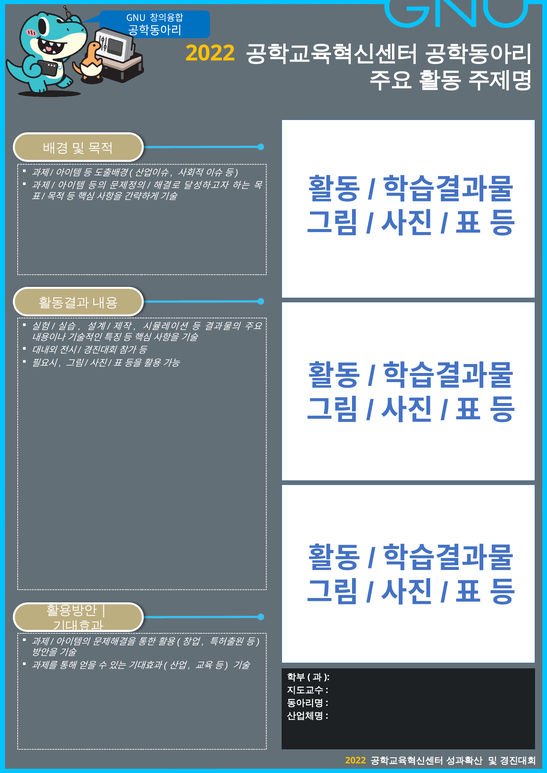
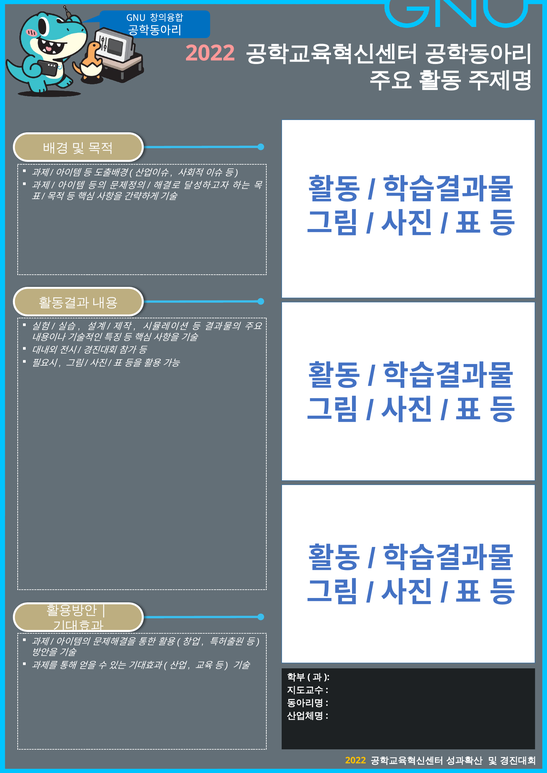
2022 colour: yellow -> pink (210, 53)
